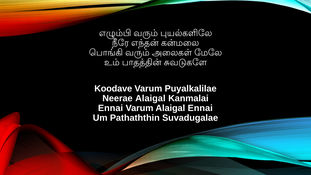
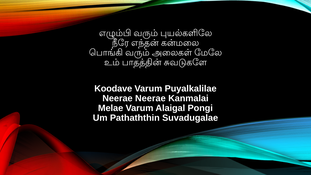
Neerae Alaigal: Alaigal -> Neerae (150, 98)
Ennai: Ennai -> Melae (111, 108)
Alaigal Ennai: Ennai -> Pongi (200, 108)
